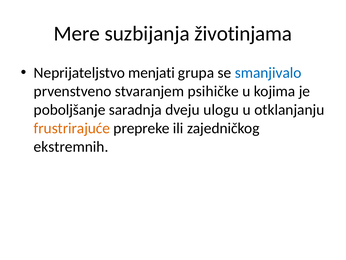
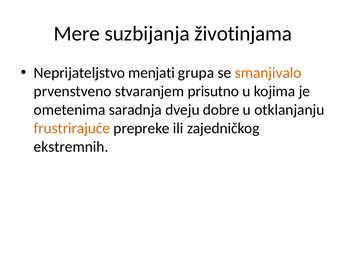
smanjivalo colour: blue -> orange (268, 73)
psihičke: psihičke -> prisutno (213, 91)
poboljšanje: poboljšanje -> ometenima (70, 109)
ulogu: ulogu -> dobre (221, 109)
